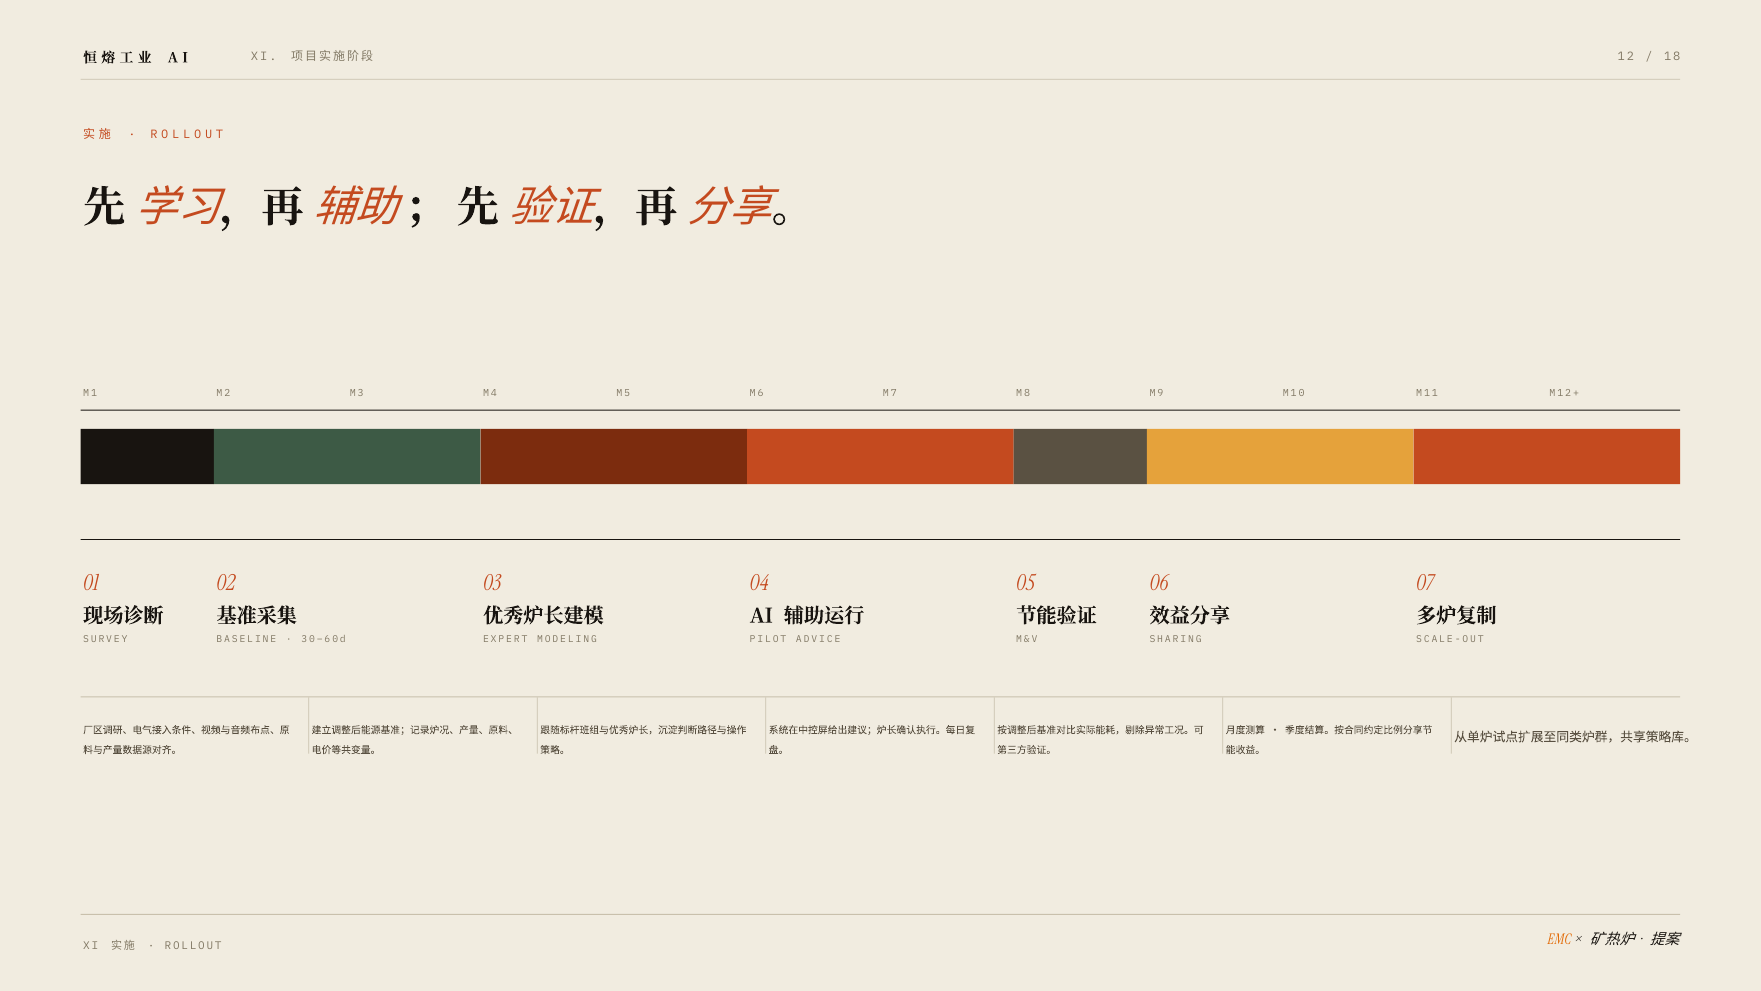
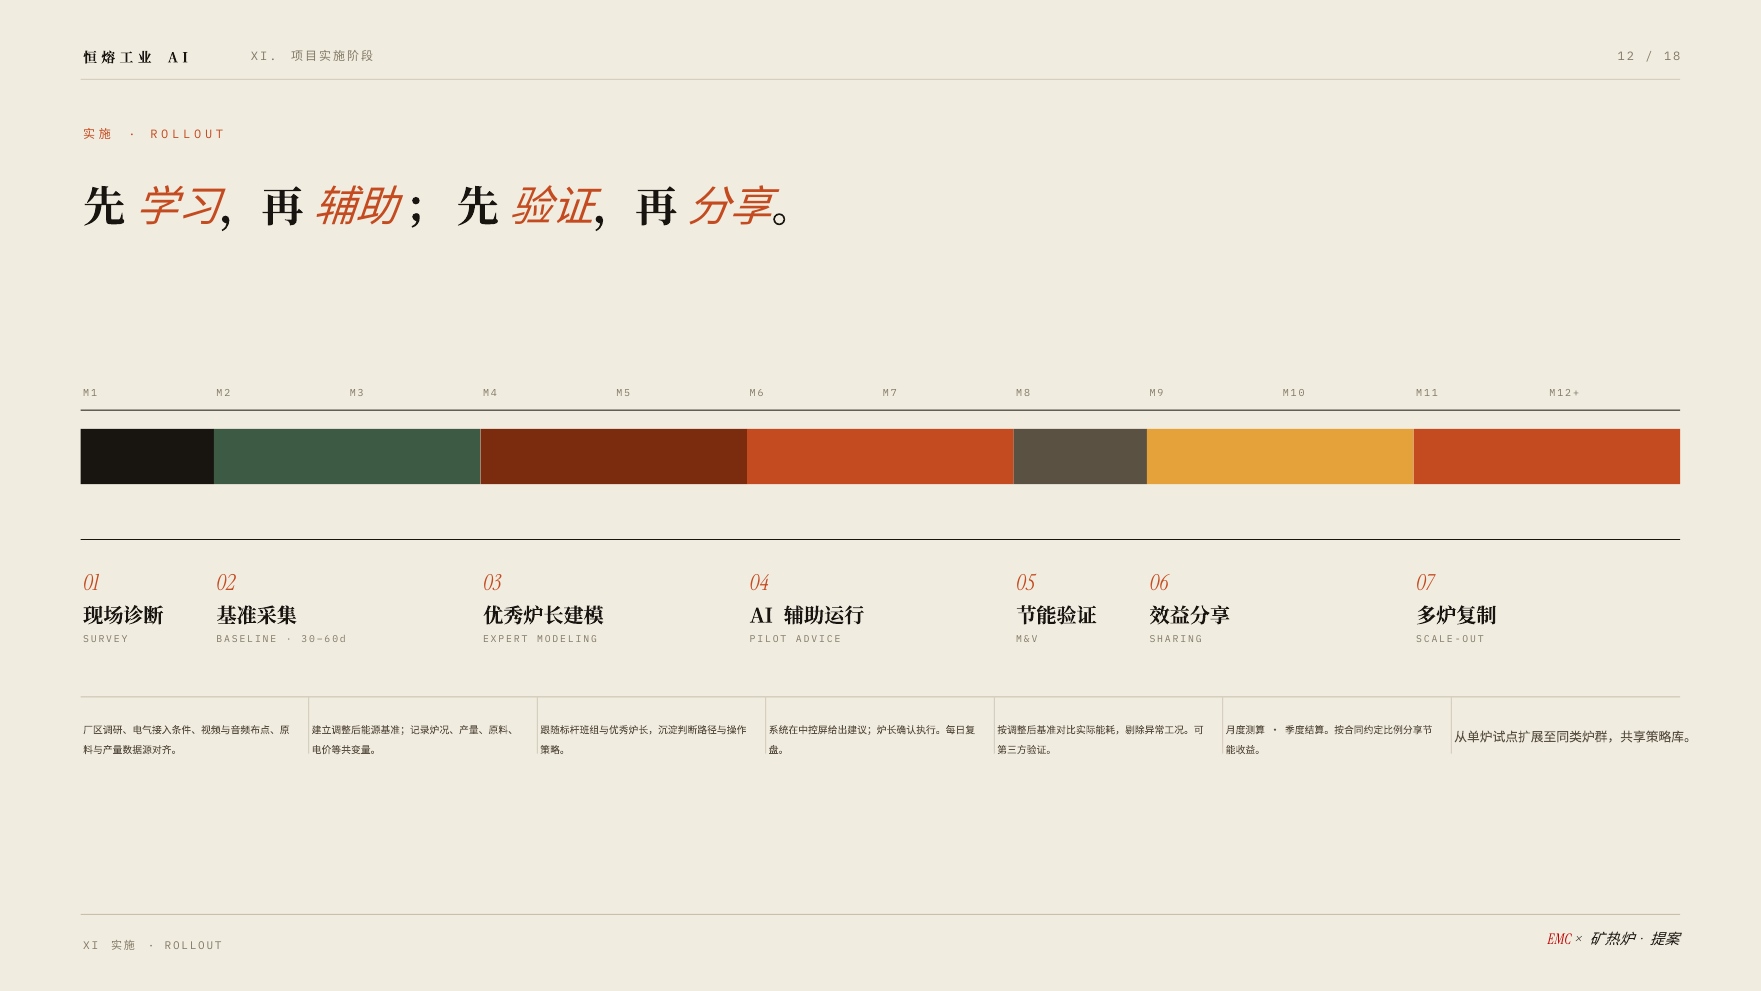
EMC colour: orange -> red (1560, 939)
